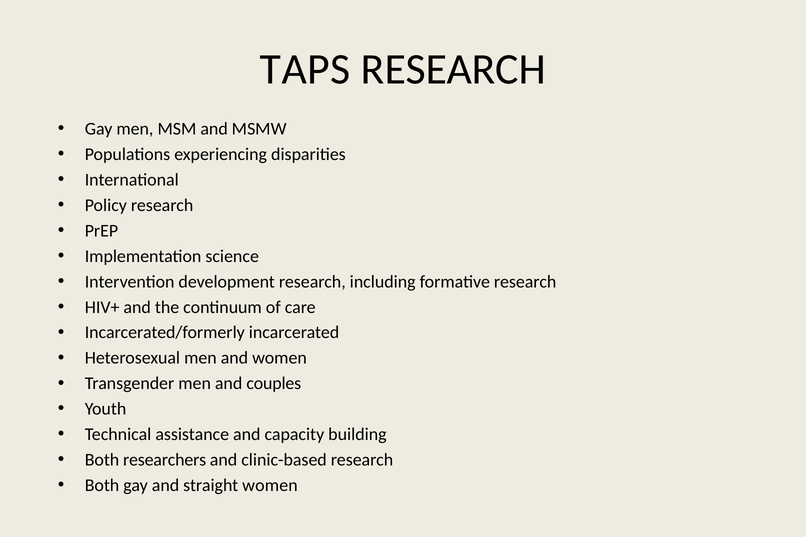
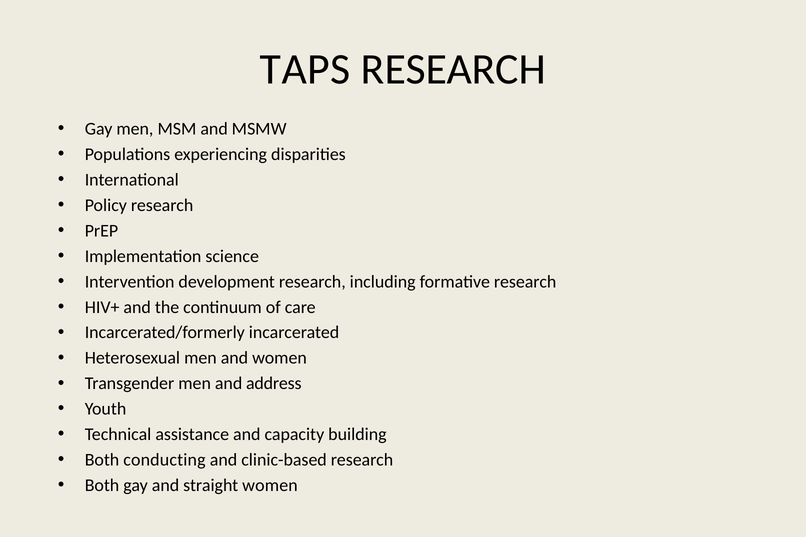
couples: couples -> address (274, 384)
researchers: researchers -> conducting (164, 460)
